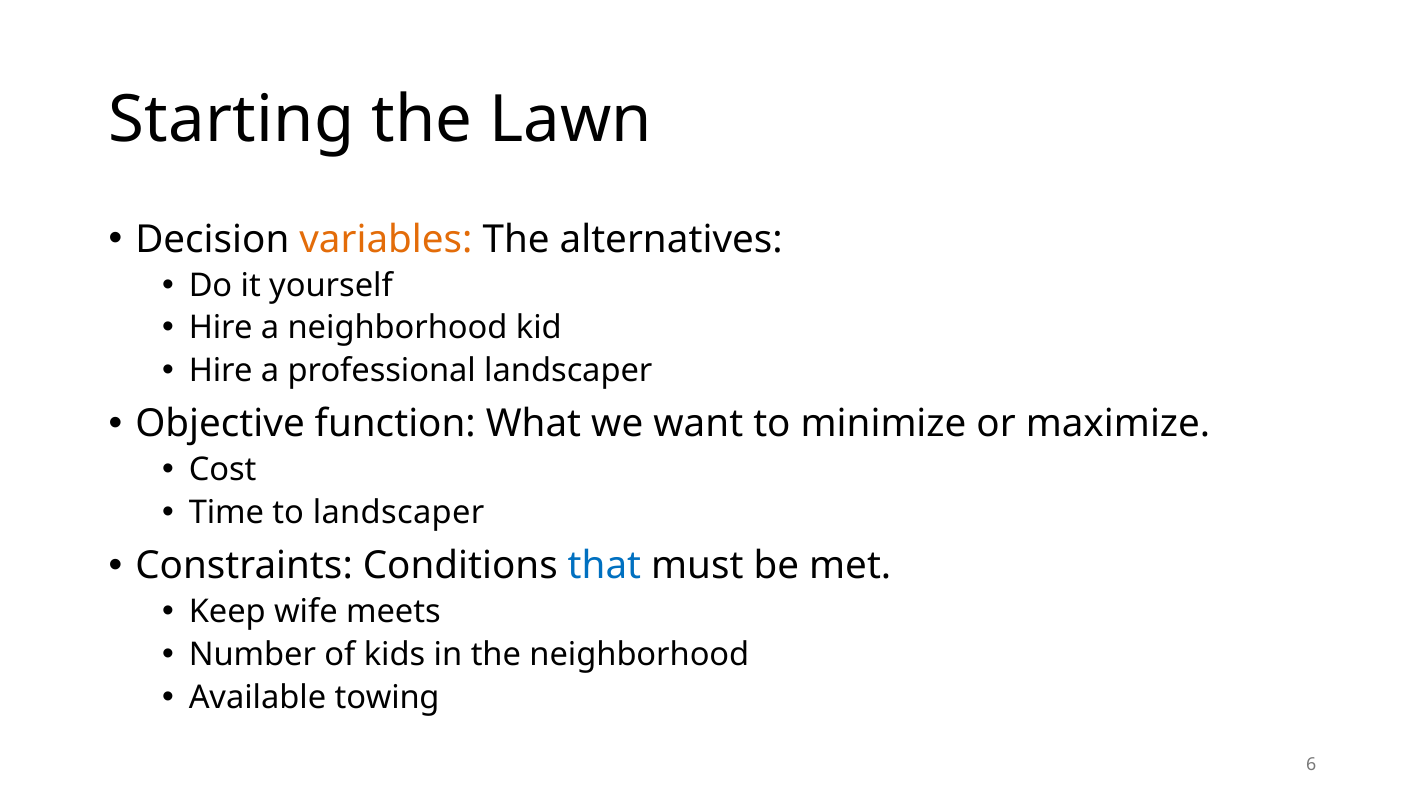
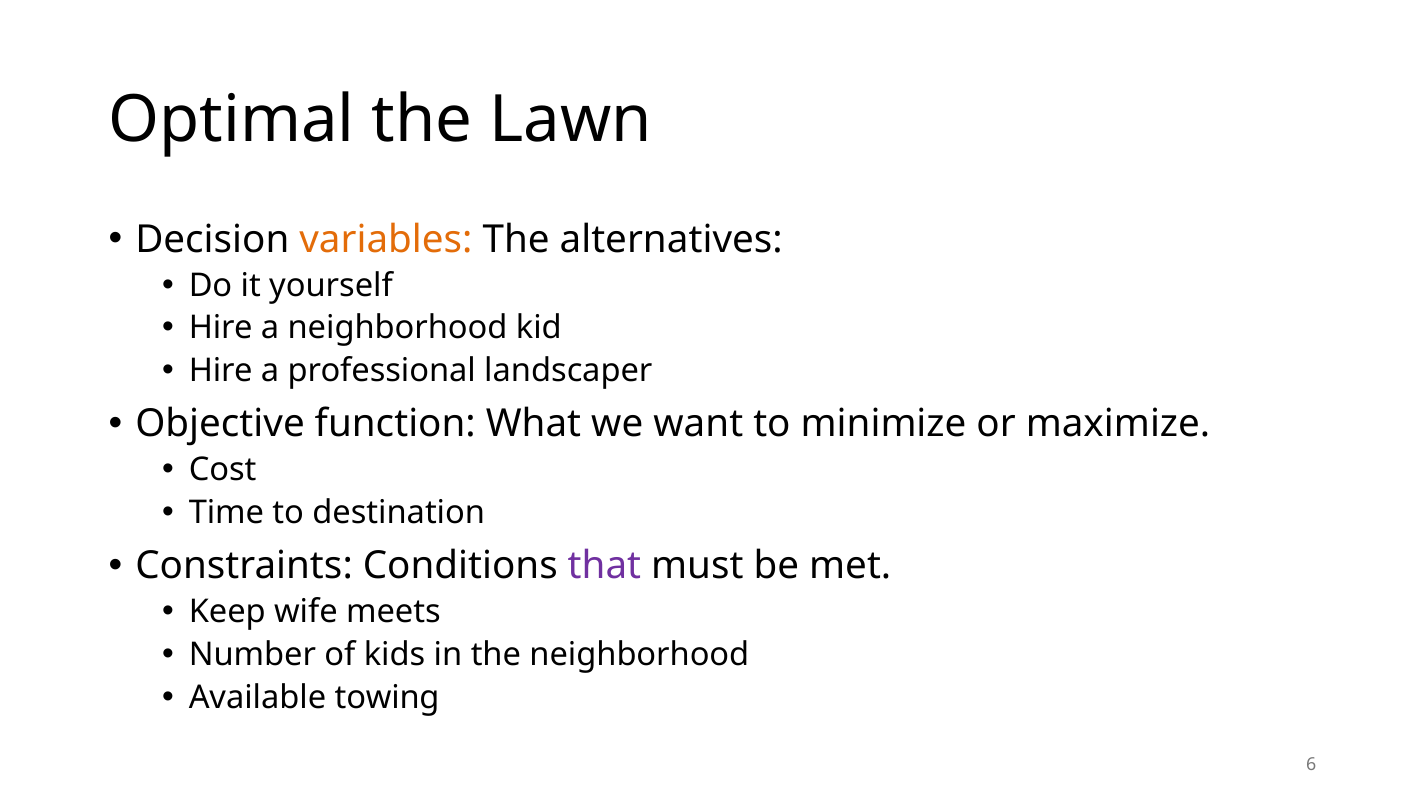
Starting: Starting -> Optimal (232, 120)
to landscaper: landscaper -> destination (399, 512)
that colour: blue -> purple (604, 566)
